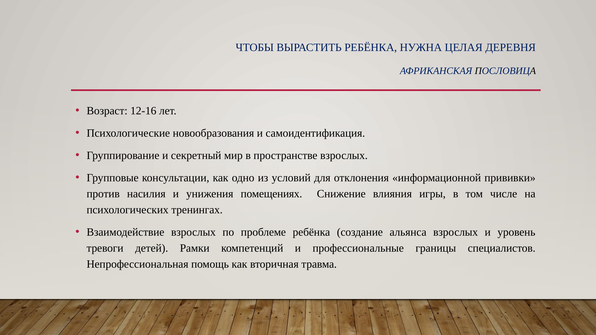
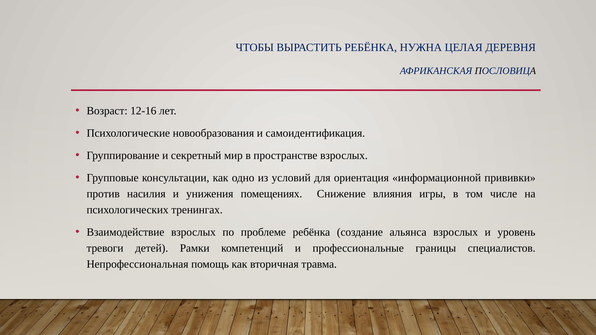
отклонения: отклонения -> ориентация (361, 178)
